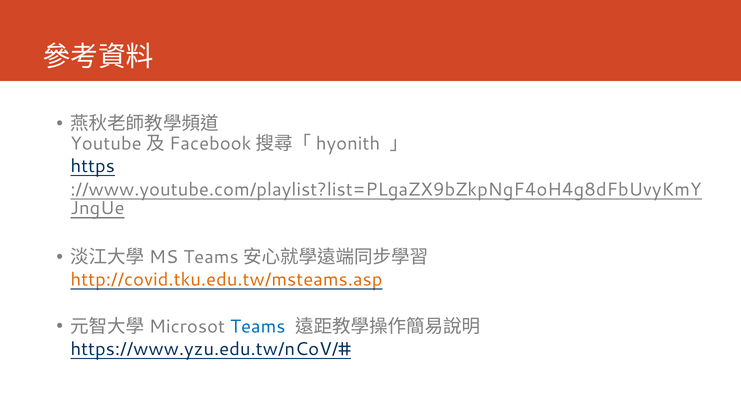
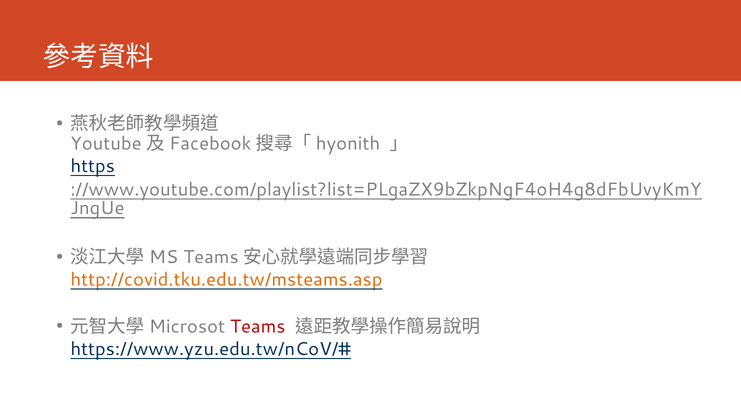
Teams colour: blue -> red (258, 326)
